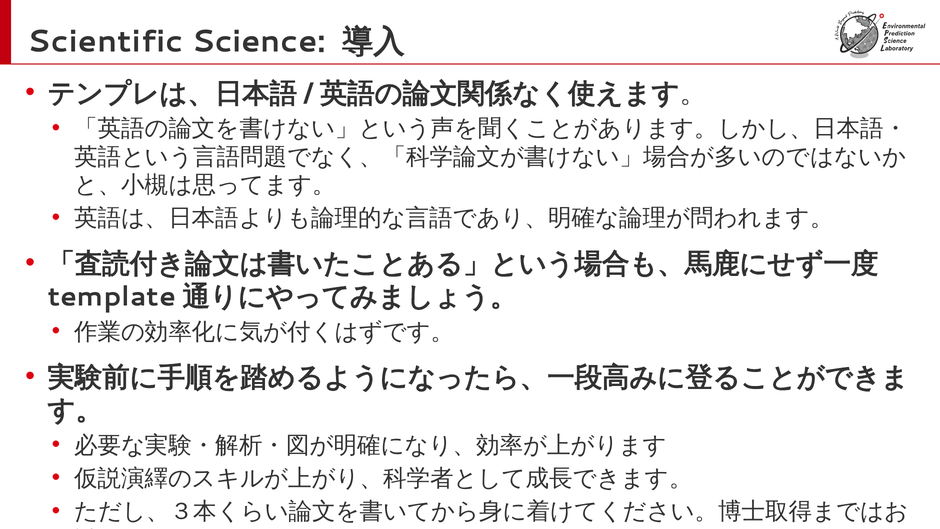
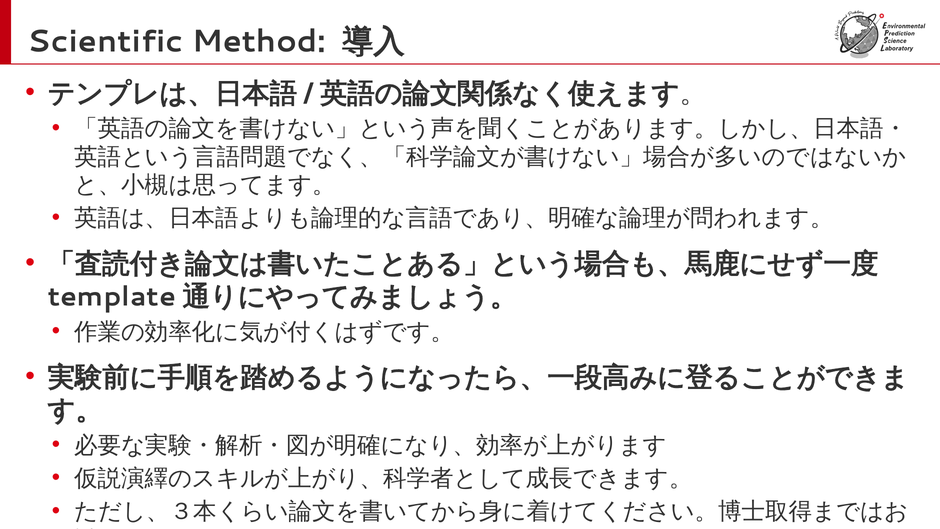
Science: Science -> Method (259, 41)
